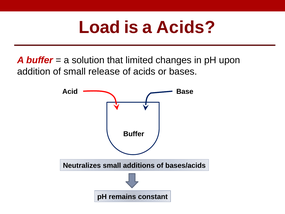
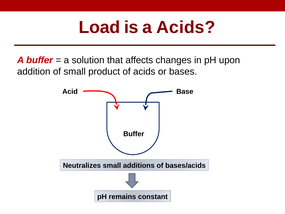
limited: limited -> affects (139, 60)
release: release -> product (104, 71)
